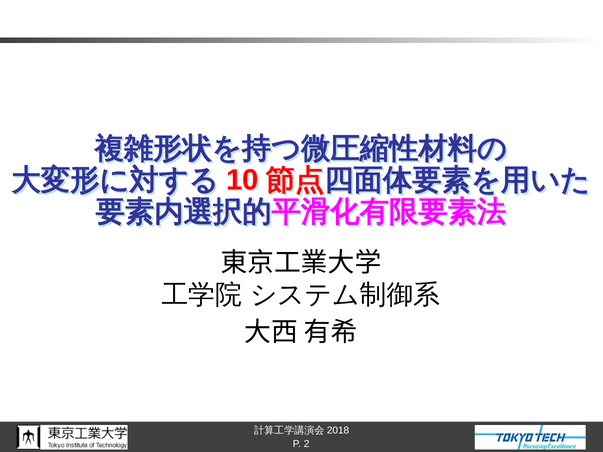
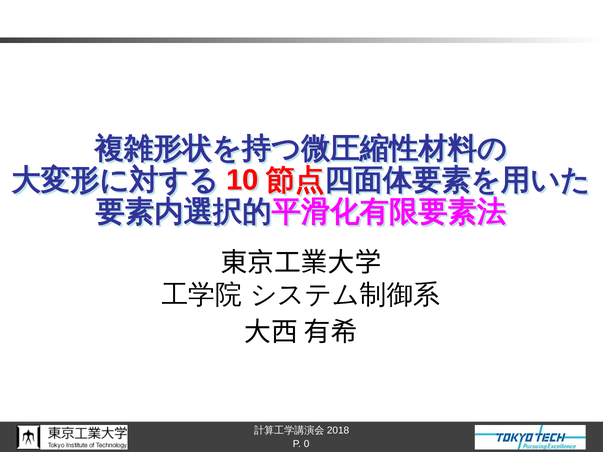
2: 2 -> 0 (307, 444)
